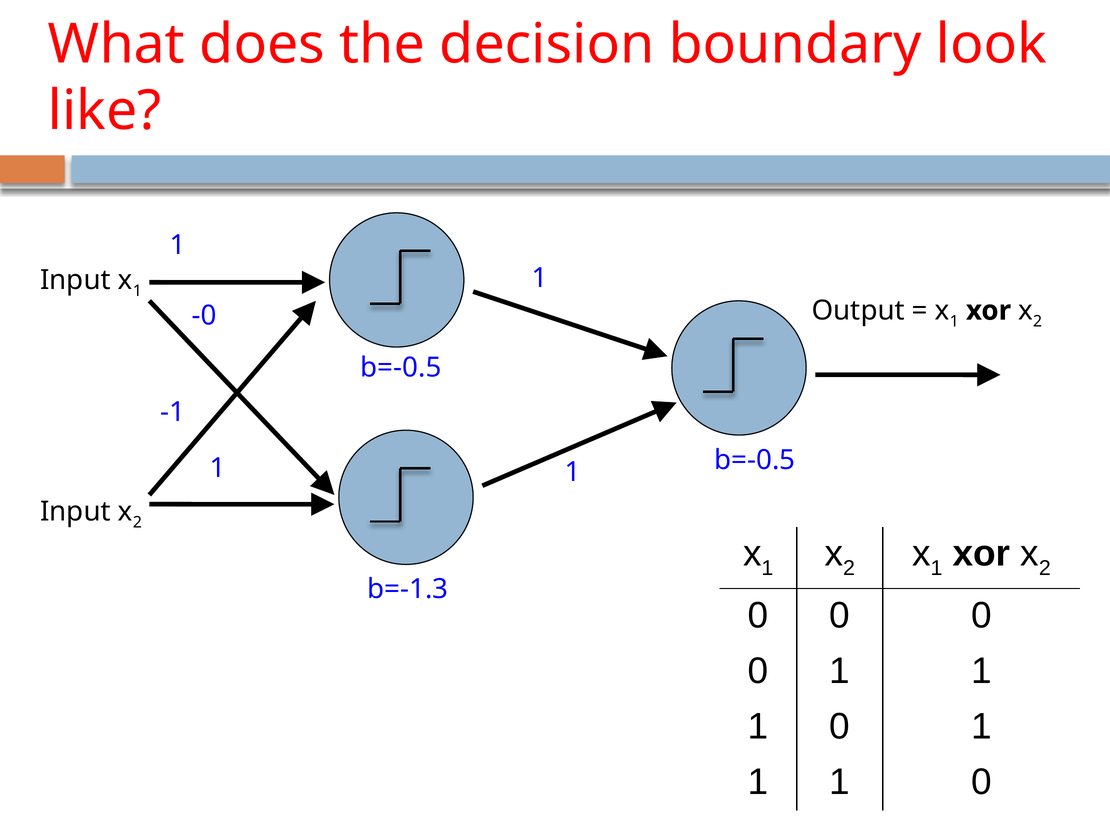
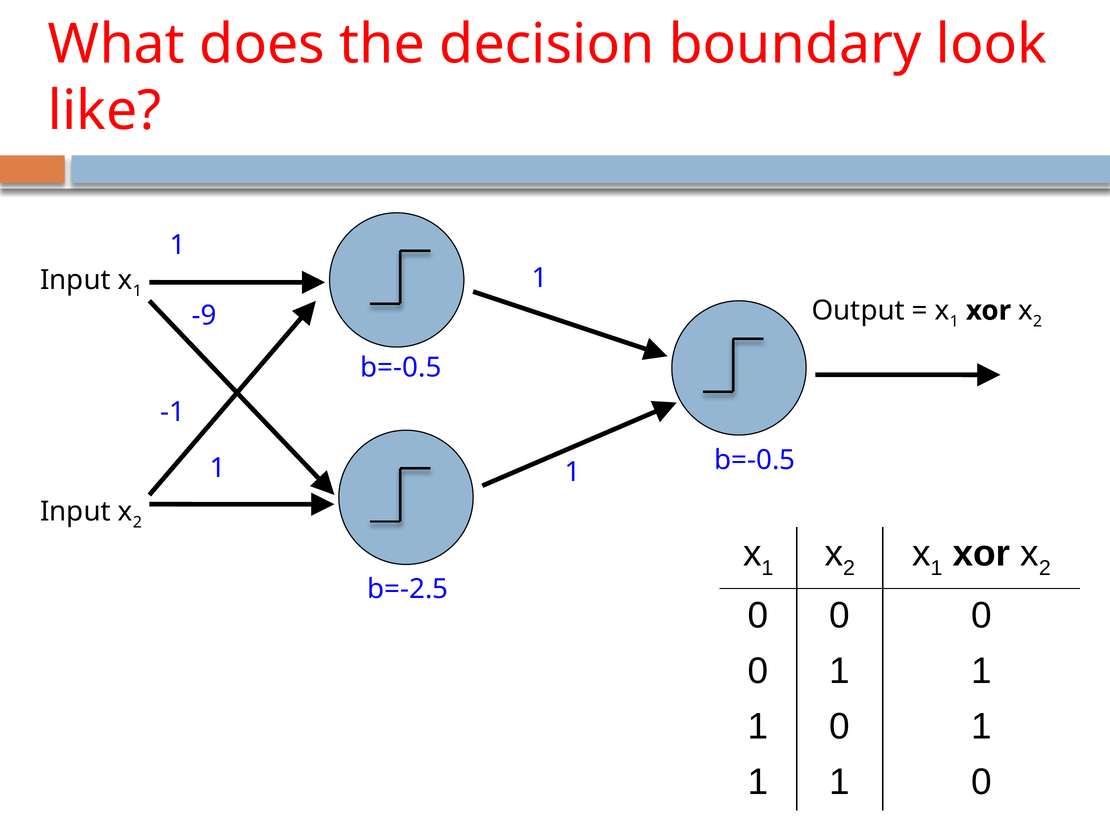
-0: -0 -> -9 (204, 316)
b=-1.3: b=-1.3 -> b=-2.5 (408, 590)
